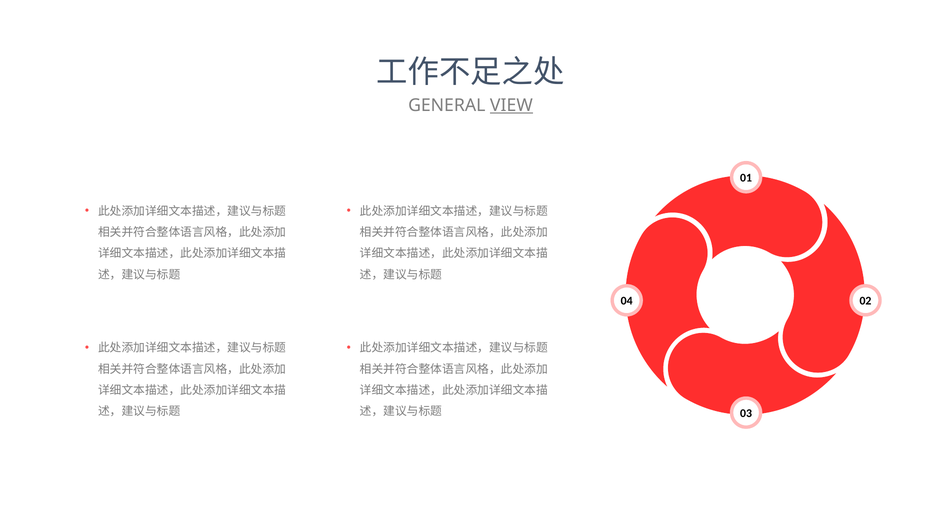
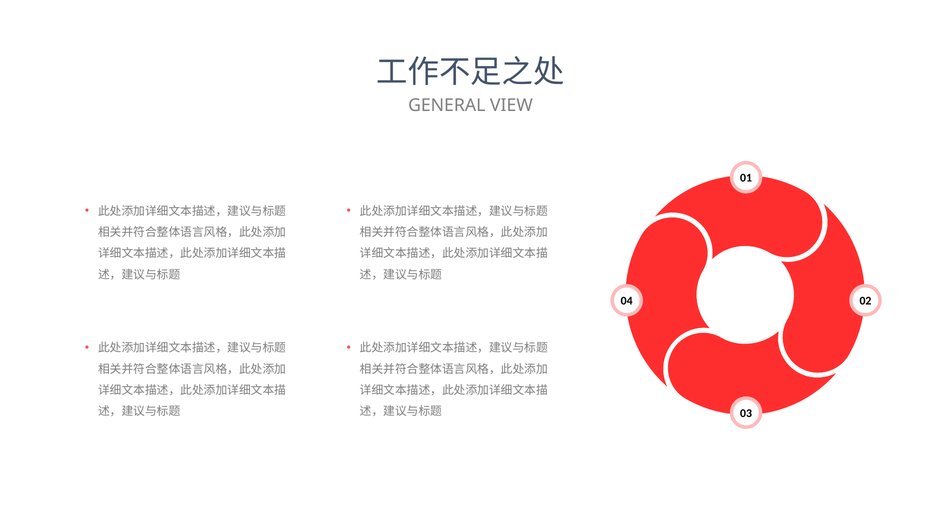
VIEW underline: present -> none (511, 105)
